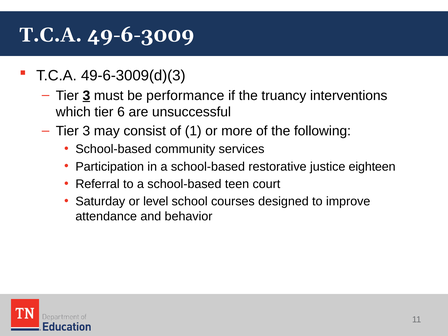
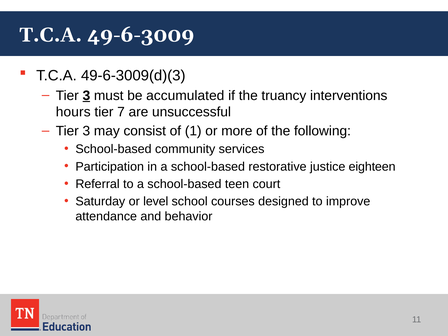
performance: performance -> accumulated (185, 96)
which: which -> hours (73, 112)
6: 6 -> 7 (121, 112)
